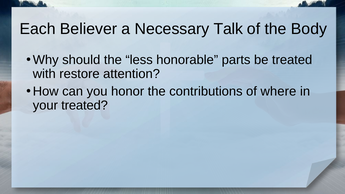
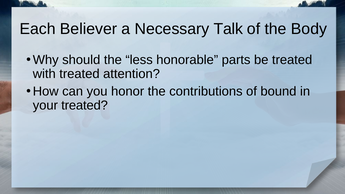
with restore: restore -> treated (79, 74)
where: where -> bound (278, 91)
